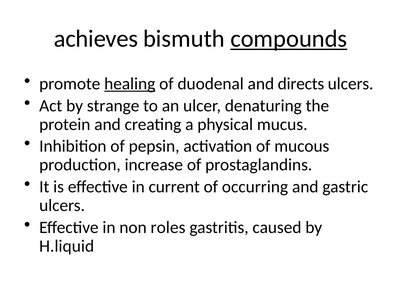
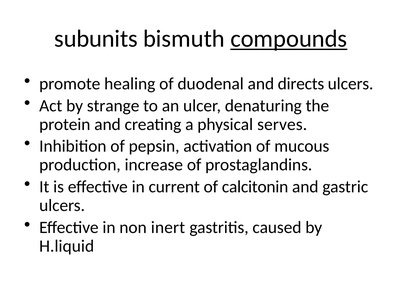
achieves: achieves -> subunits (96, 39)
healing underline: present -> none (130, 84)
mucus: mucus -> serves (282, 125)
occurring: occurring -> calcitonin (255, 187)
roles: roles -> inert (168, 228)
